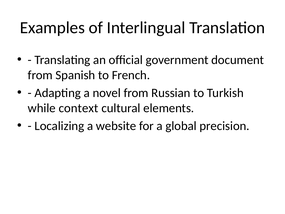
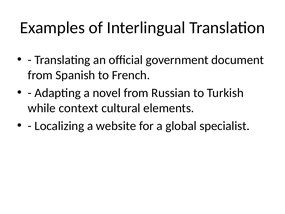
precision: precision -> specialist (225, 126)
